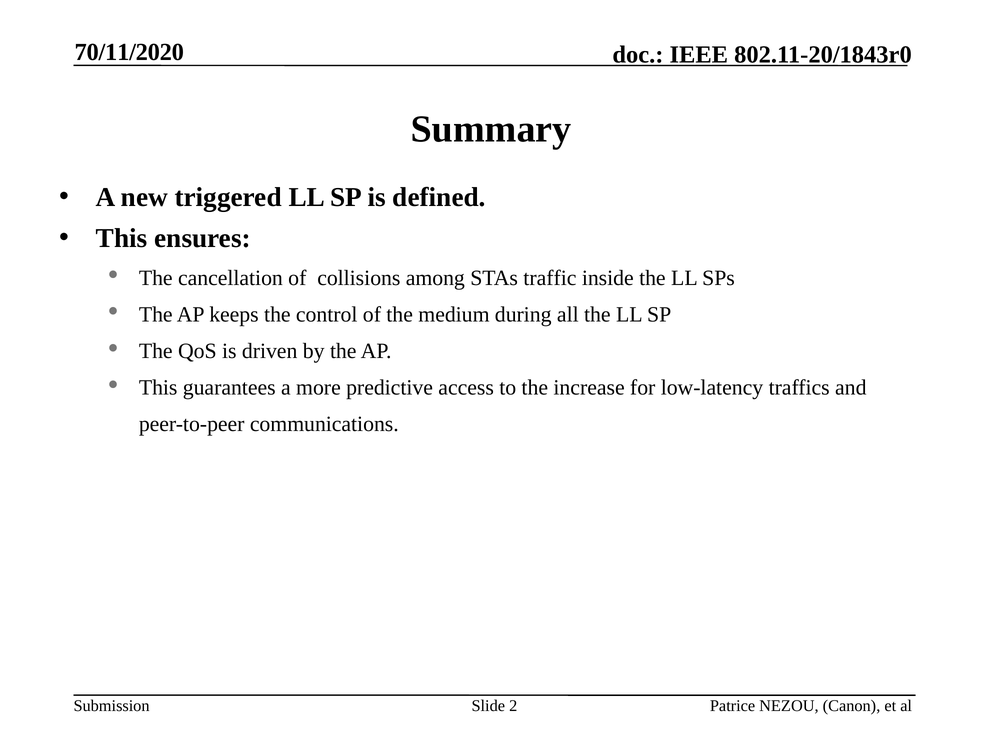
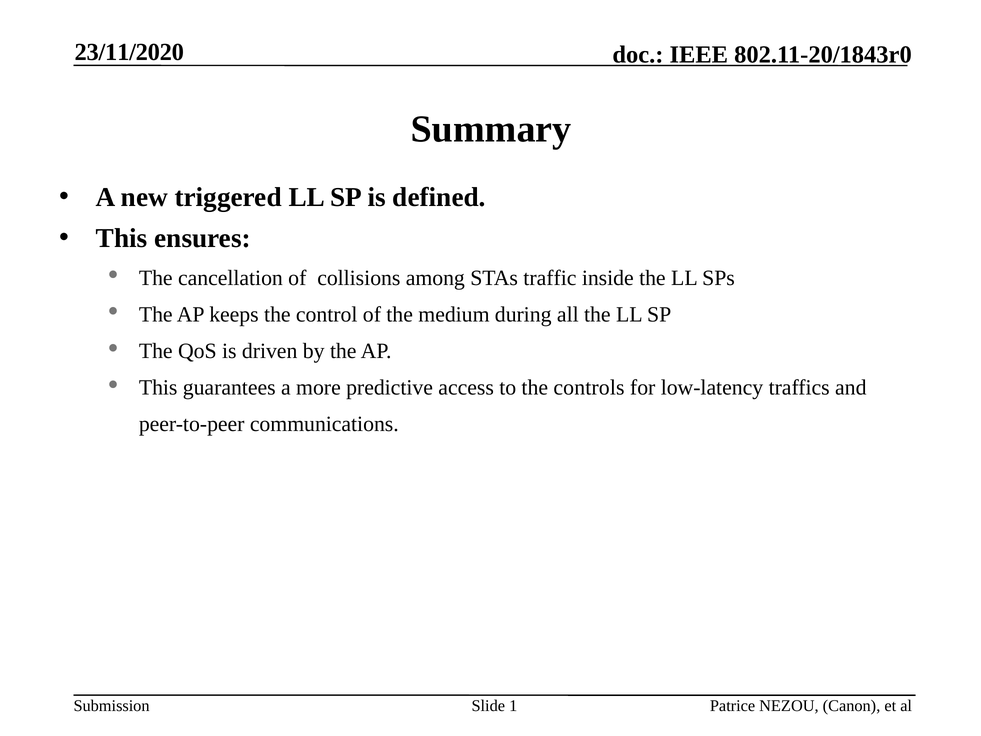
70/11/2020: 70/11/2020 -> 23/11/2020 (129, 52)
increase: increase -> controls (589, 387)
2: 2 -> 1 (513, 706)
